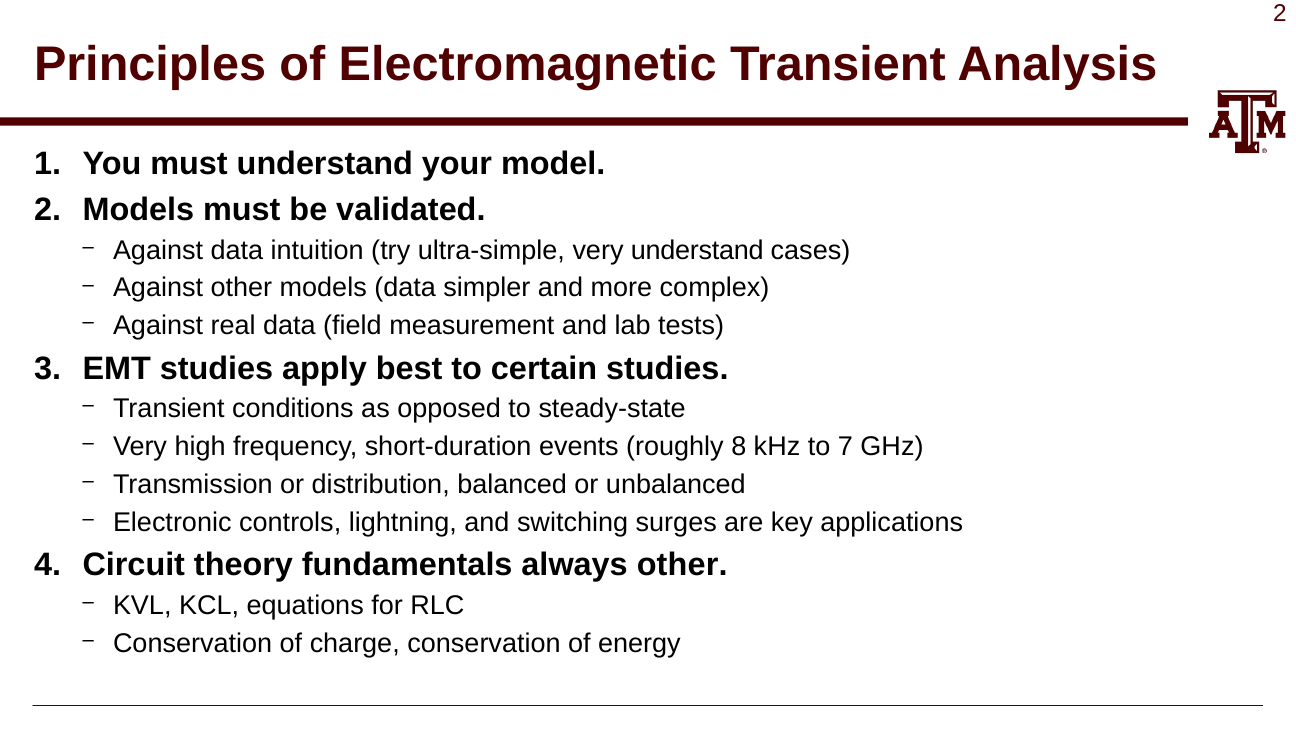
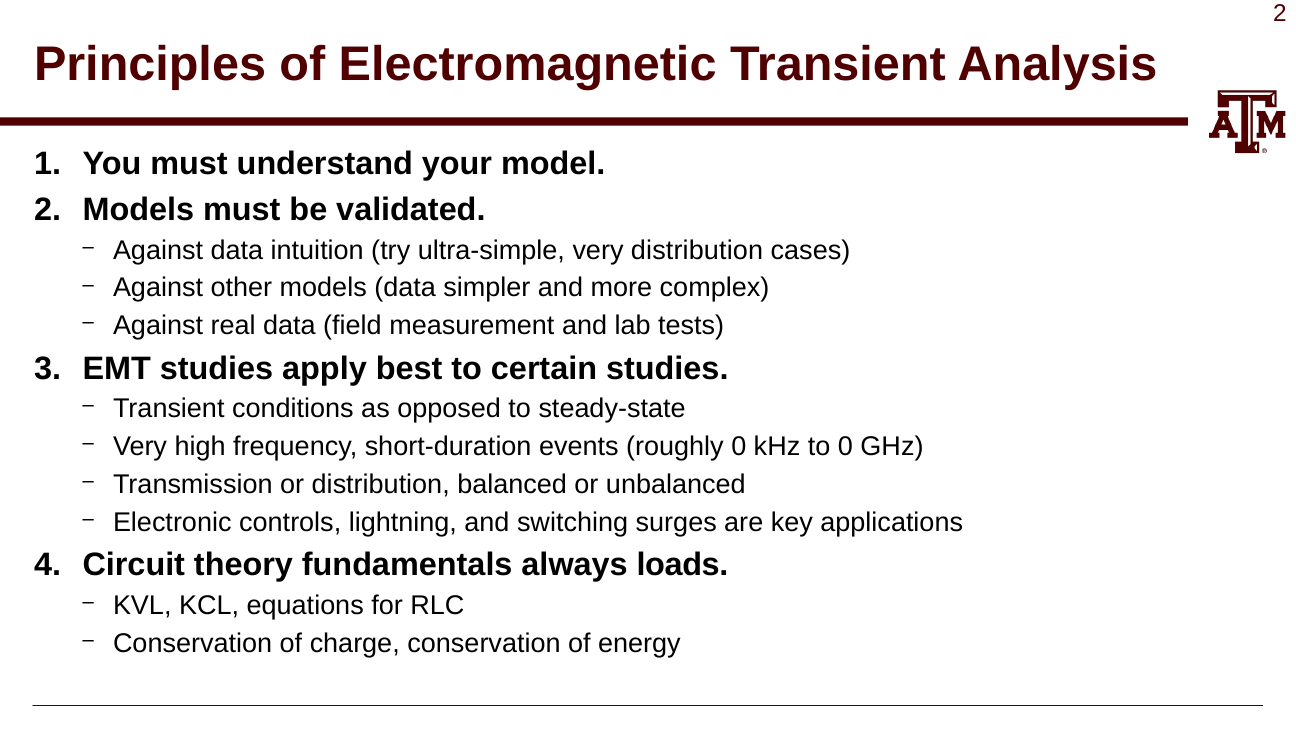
very understand: understand -> distribution (697, 250)
roughly 8: 8 -> 0 (739, 447)
to 7: 7 -> 0 (845, 447)
always other: other -> loads (682, 565)
